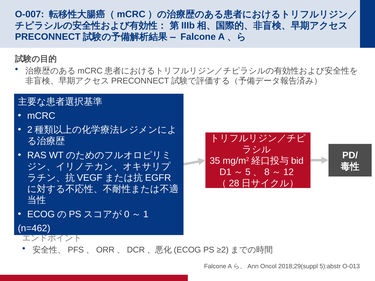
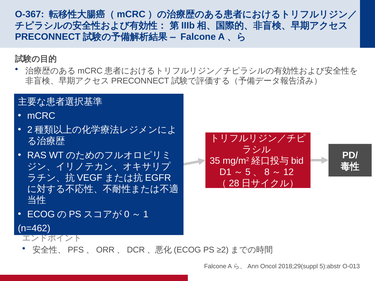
O-007: O-007 -> O-367 (30, 14)
